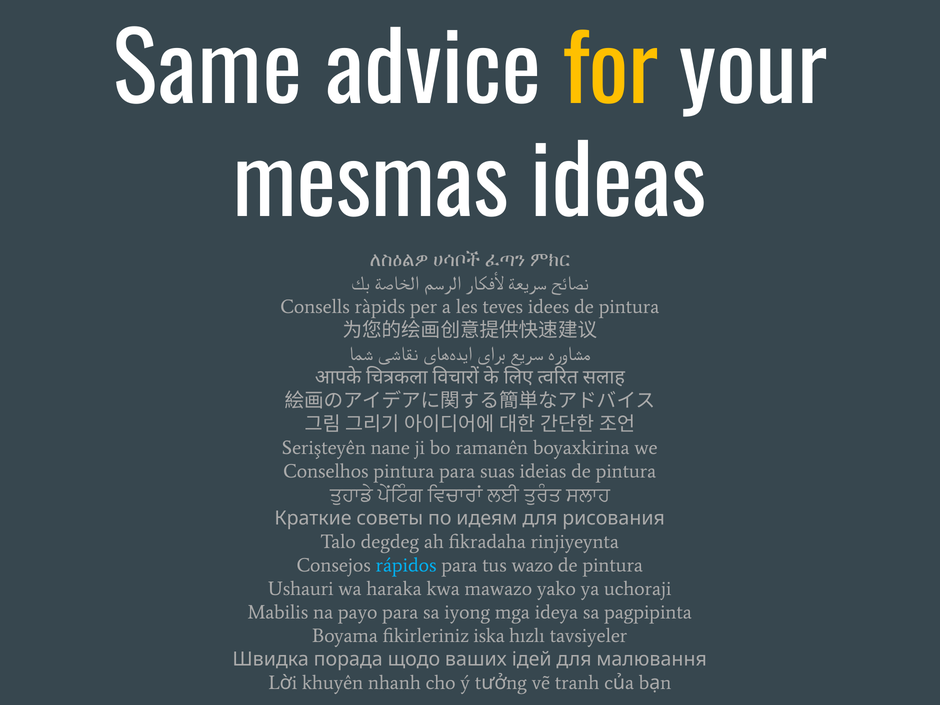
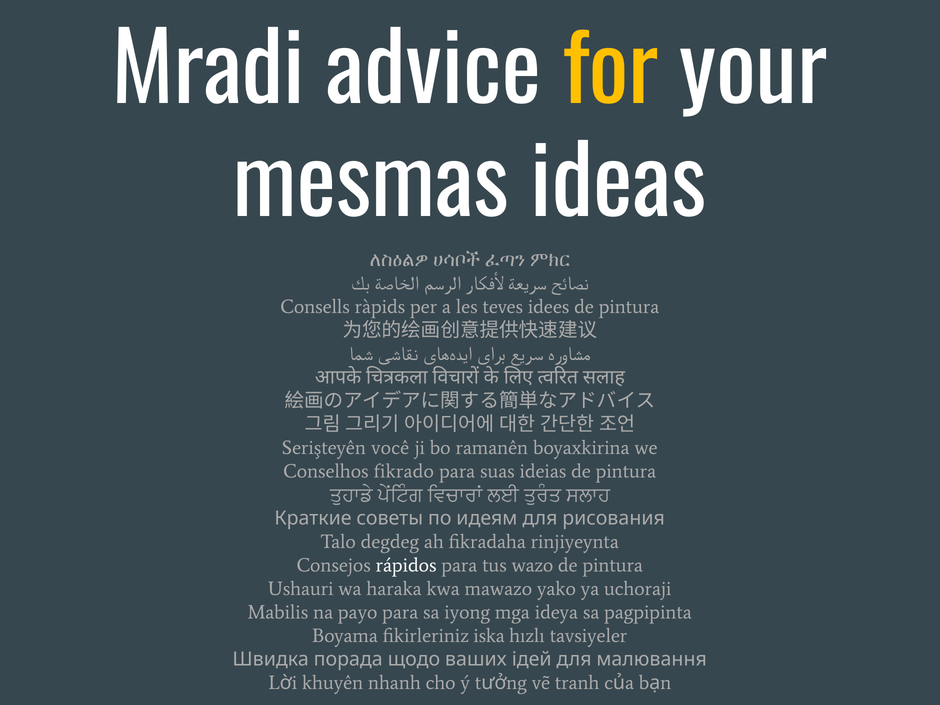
Same: Same -> Mradi (208, 72)
nane: nane -> você (390, 448)
Conselhos pintura: pintura -> fikrado (404, 471)
rápidos colour: light blue -> white (406, 565)
